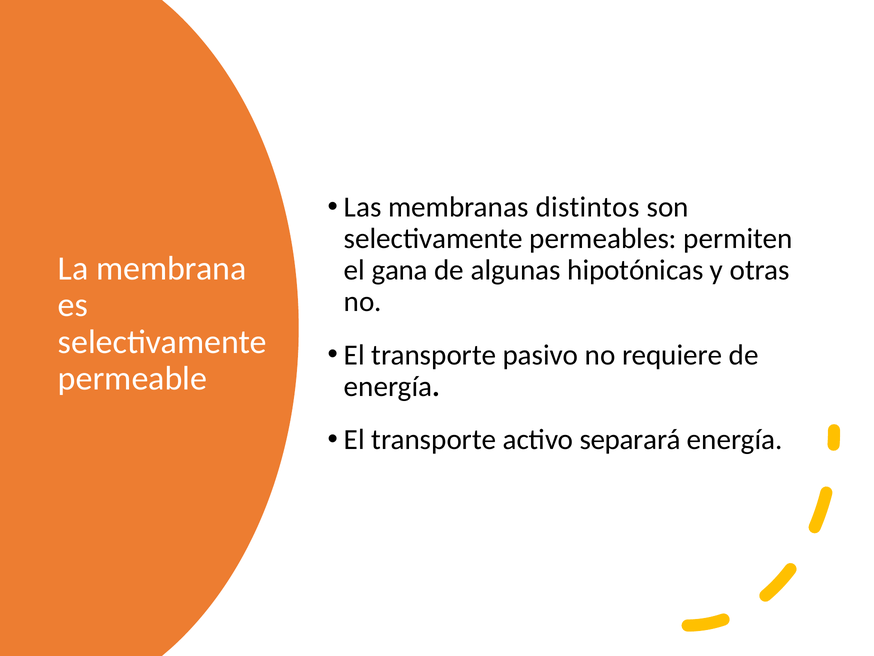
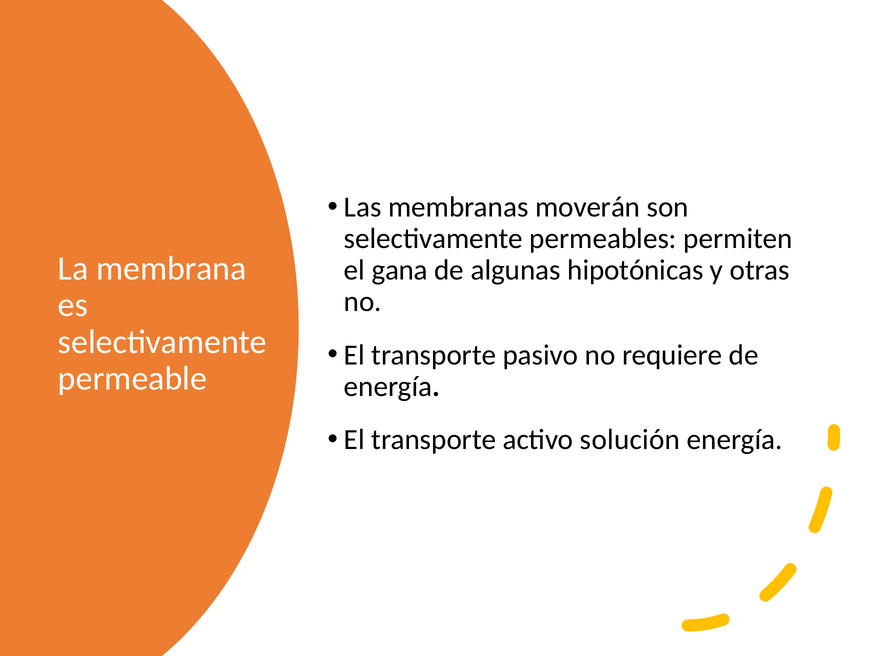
distintos: distintos -> moverán (588, 207)
separará: separará -> solución (630, 439)
